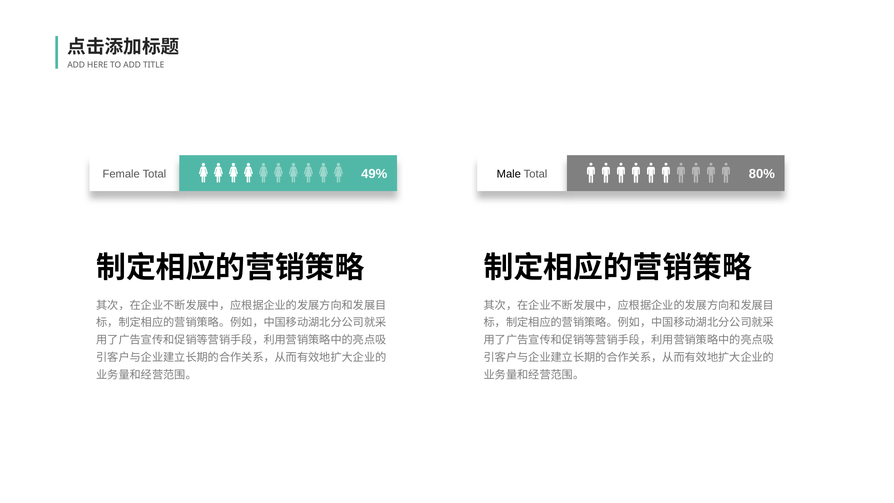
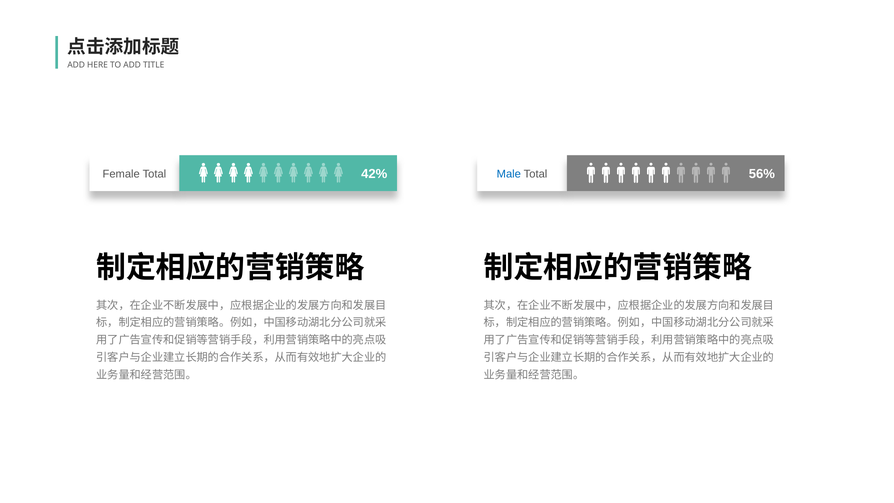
49%: 49% -> 42% (374, 174)
Male colour: black -> blue (509, 174)
80%: 80% -> 56% (762, 174)
